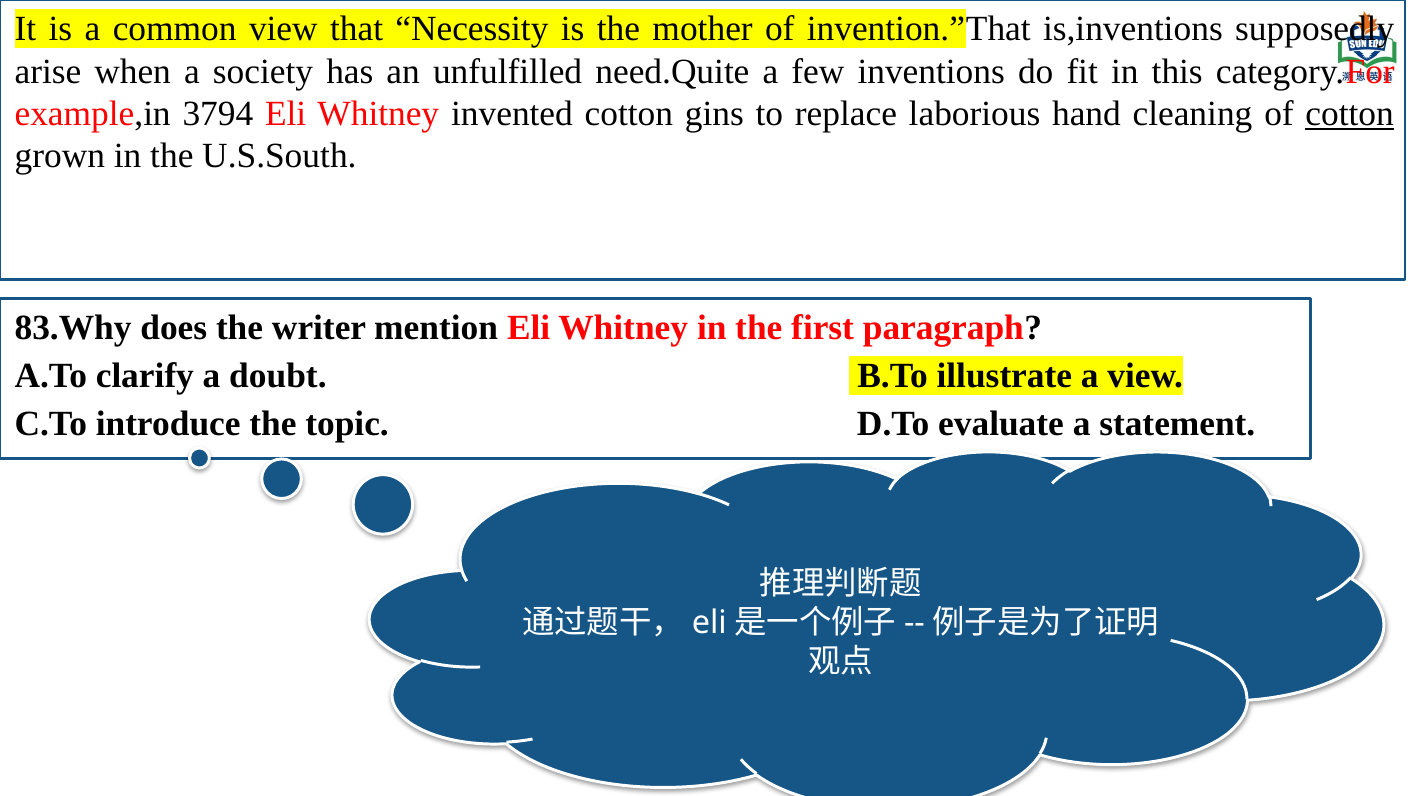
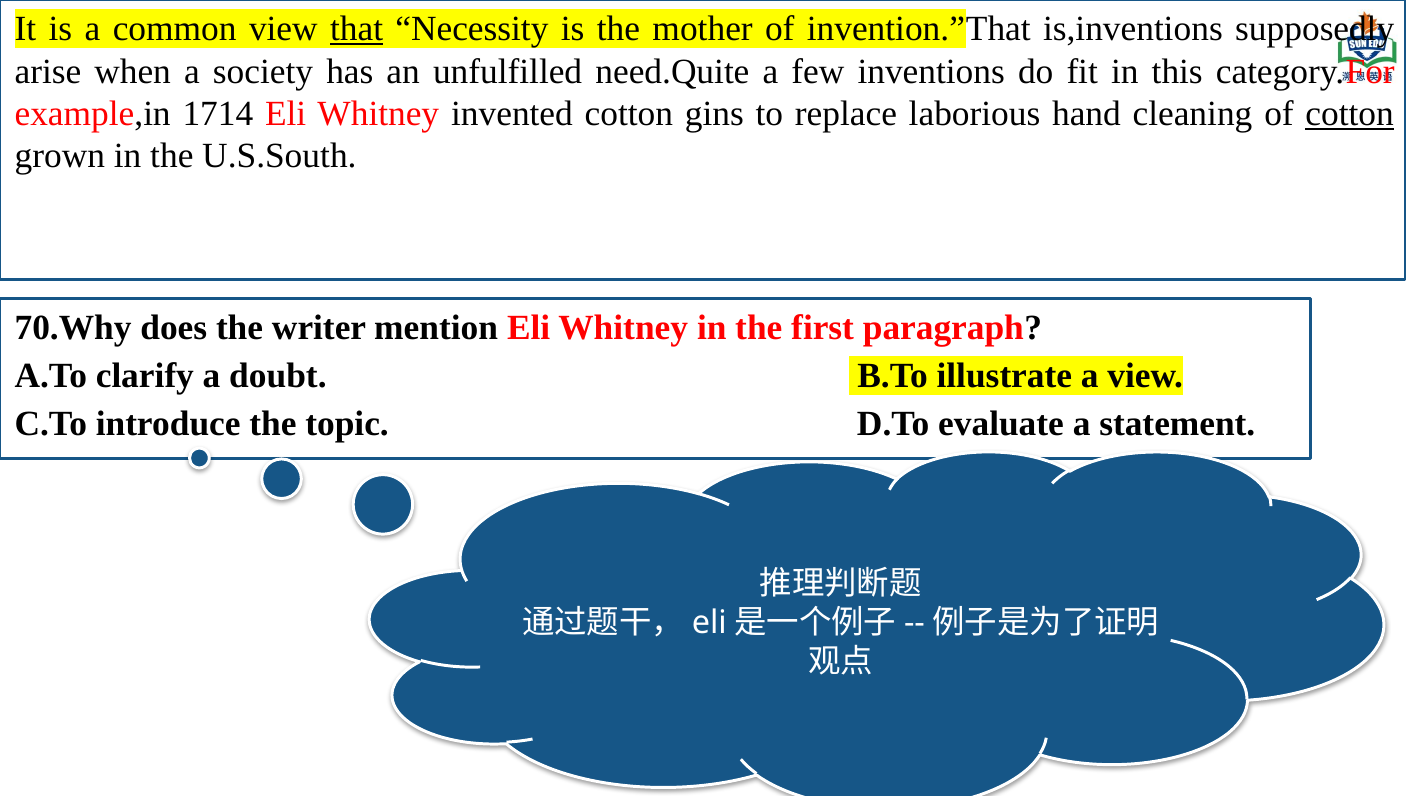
that underline: none -> present (357, 29)
3794: 3794 -> 1714 (218, 114)
83.Why: 83.Why -> 70.Why (73, 328)
